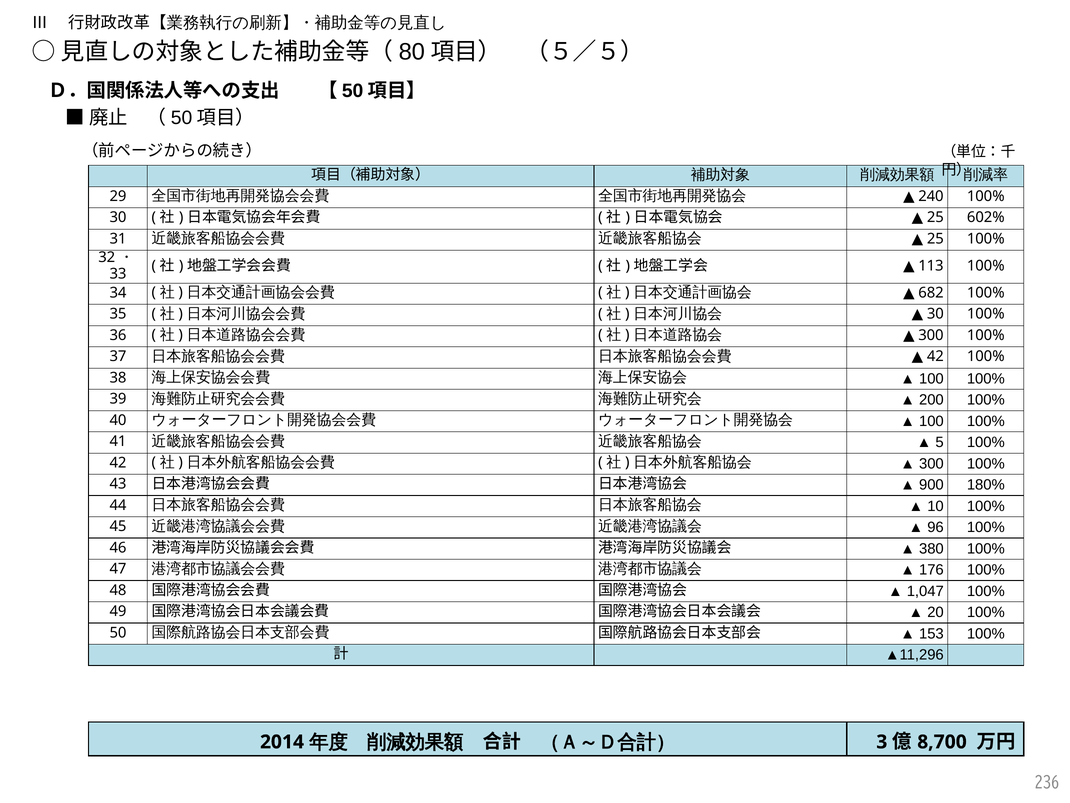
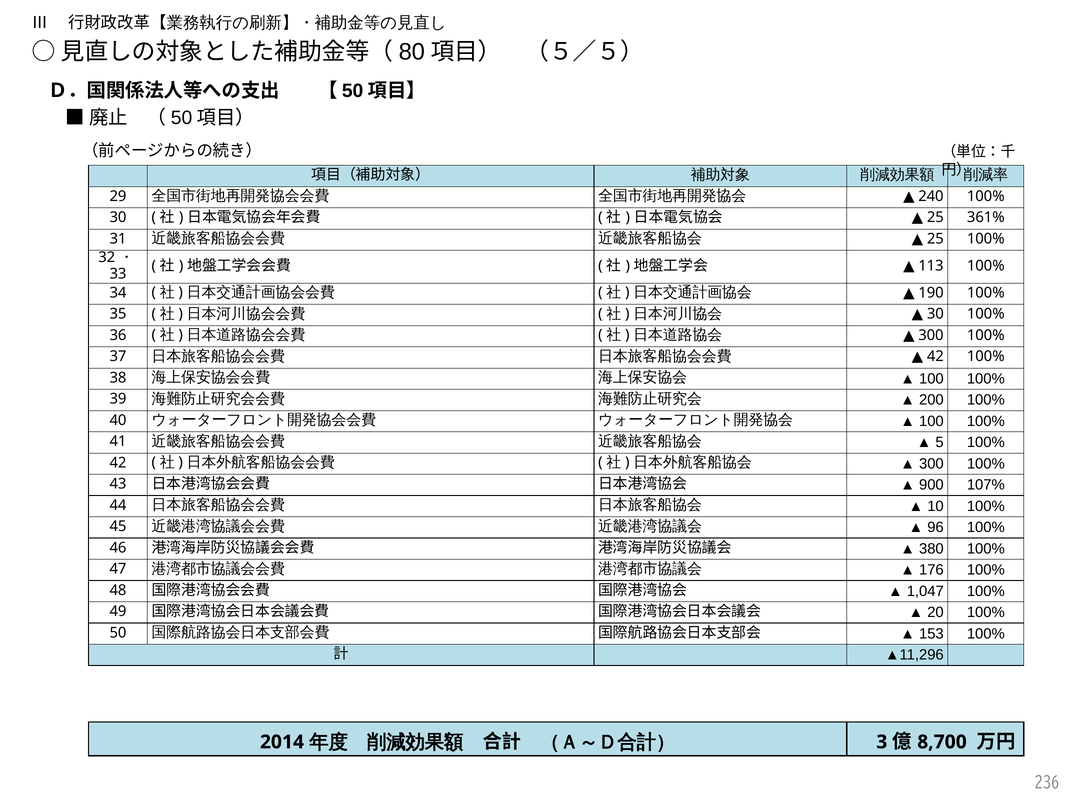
602%: 602% -> 361% (986, 217)
682: 682 -> 190 (931, 293)
180%: 180% -> 107% (986, 485)
